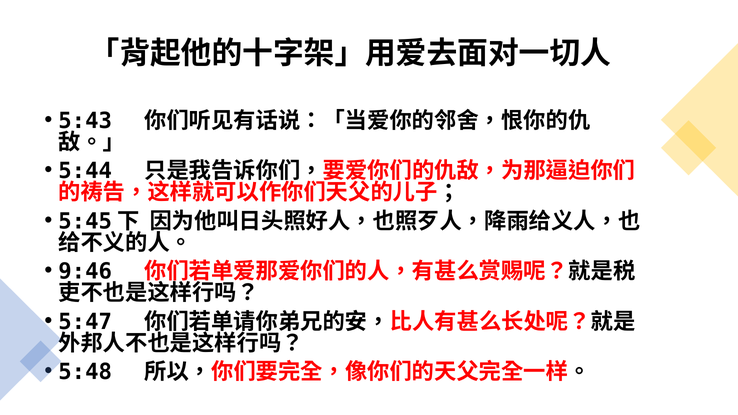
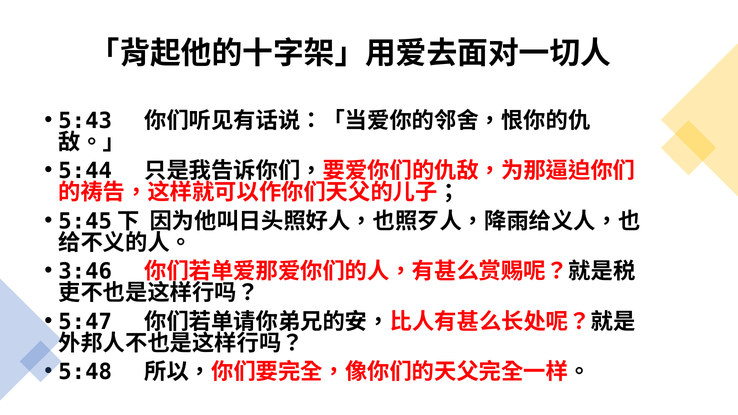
9:46: 9:46 -> 3:46 (85, 272)
